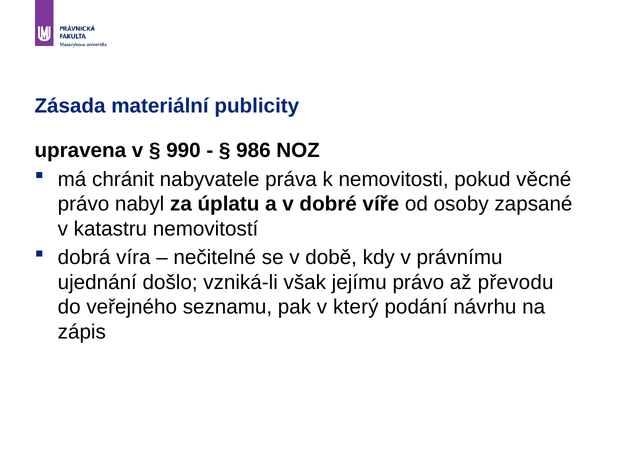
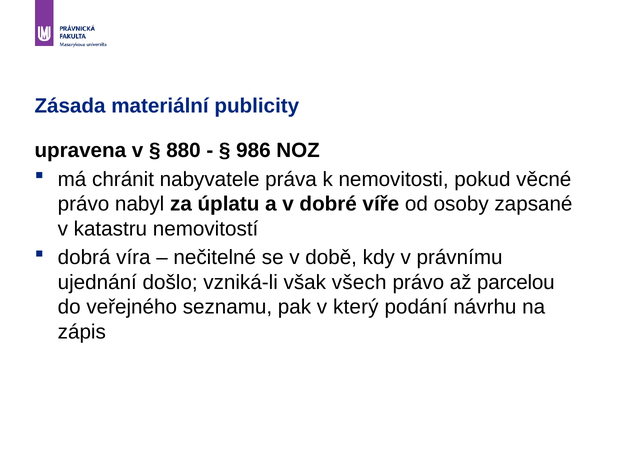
990: 990 -> 880 (183, 150)
jejímu: jejímu -> všech (359, 282)
převodu: převodu -> parcelou (516, 282)
